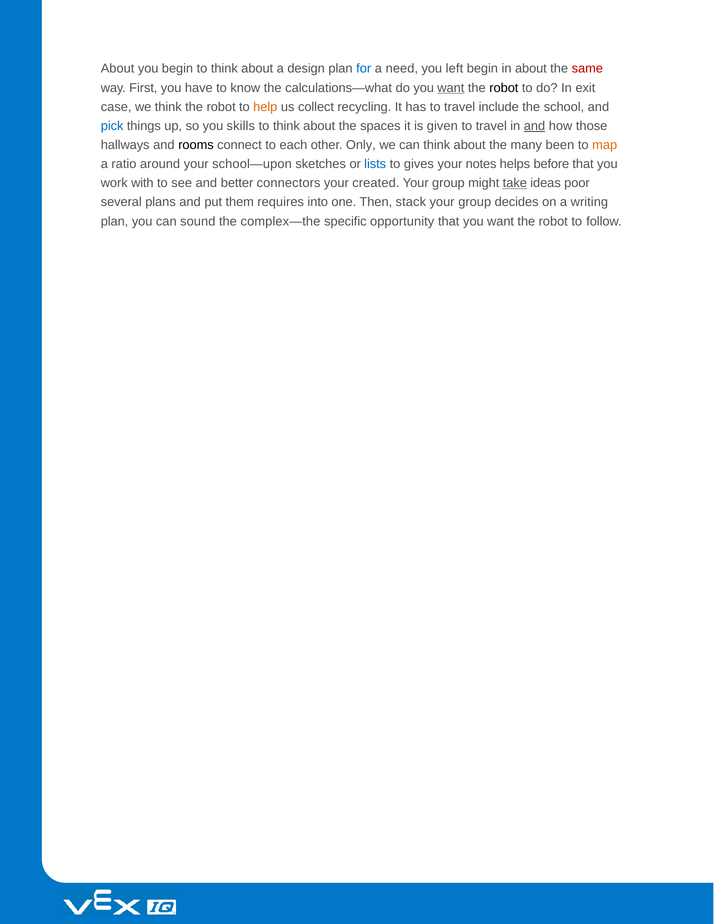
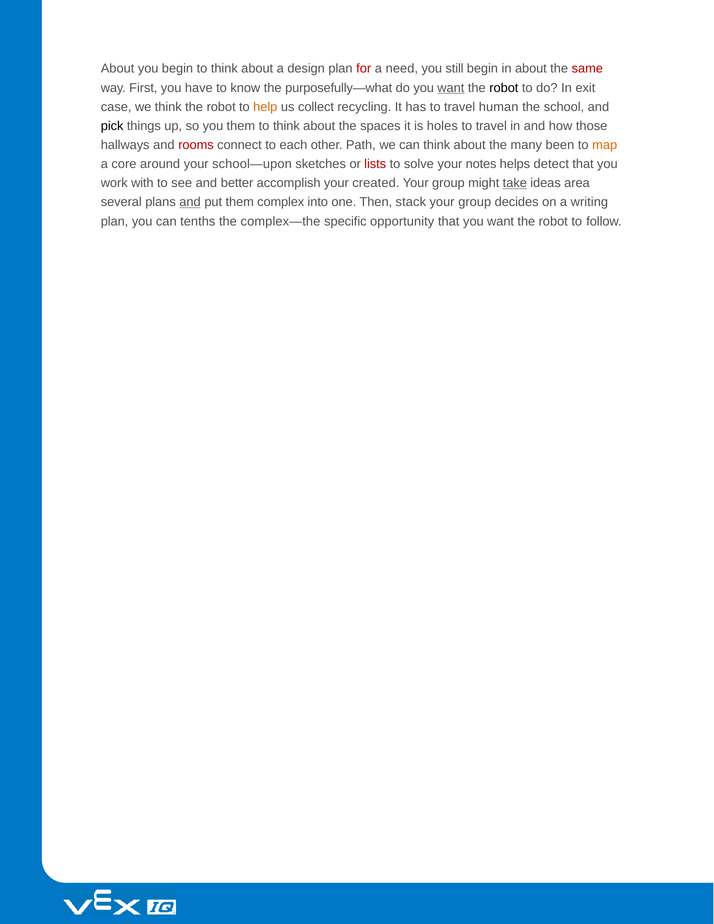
for colour: blue -> red (364, 69)
left: left -> still (455, 69)
calculations—what: calculations—what -> purposefully—what (339, 88)
include: include -> human (499, 107)
pick colour: blue -> black (112, 126)
you skills: skills -> them (241, 126)
given: given -> holes (442, 126)
and underline: present -> none (534, 126)
rooms colour: black -> red (196, 145)
Only: Only -> Path (361, 145)
ratio: ratio -> core (124, 164)
lists colour: blue -> red (375, 164)
gives: gives -> solve (419, 164)
before: before -> detect (551, 164)
connectors: connectors -> accomplish (289, 183)
poor: poor -> area (577, 183)
and underline: none -> present (190, 202)
requires: requires -> complex (281, 202)
sound: sound -> tenths (198, 221)
